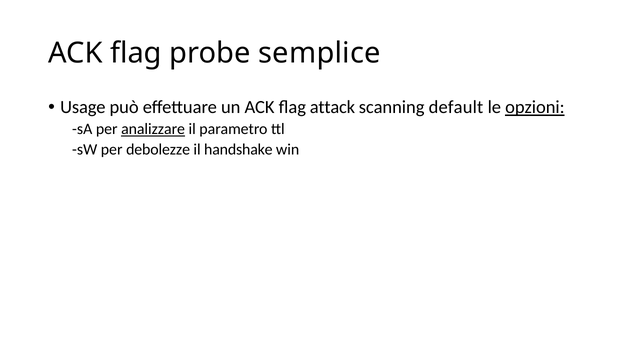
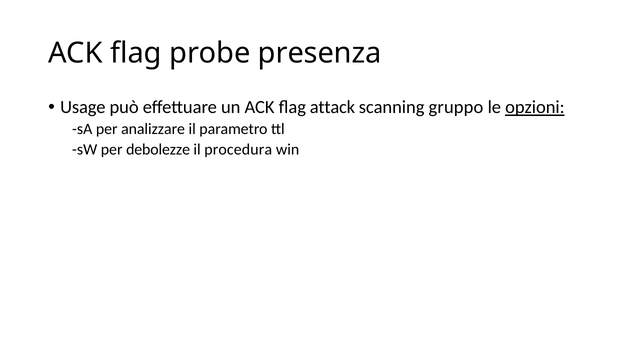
semplice: semplice -> presenza (320, 53)
default: default -> gruppo (456, 107)
analizzare underline: present -> none (153, 129)
handshake: handshake -> procedura (238, 149)
